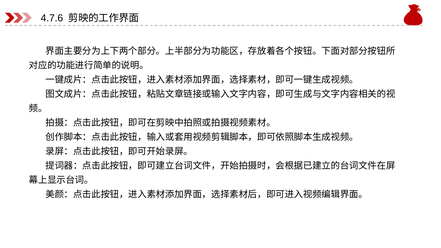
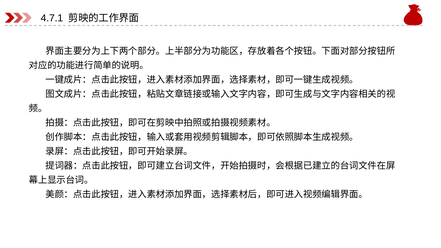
4.7.6: 4.7.6 -> 4.7.1 (52, 18)
